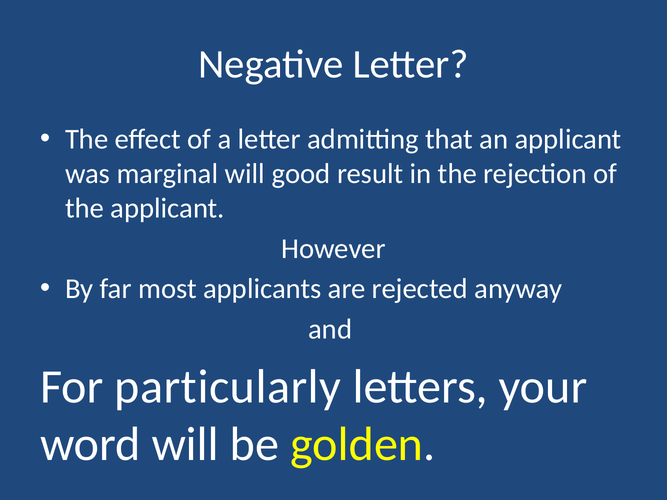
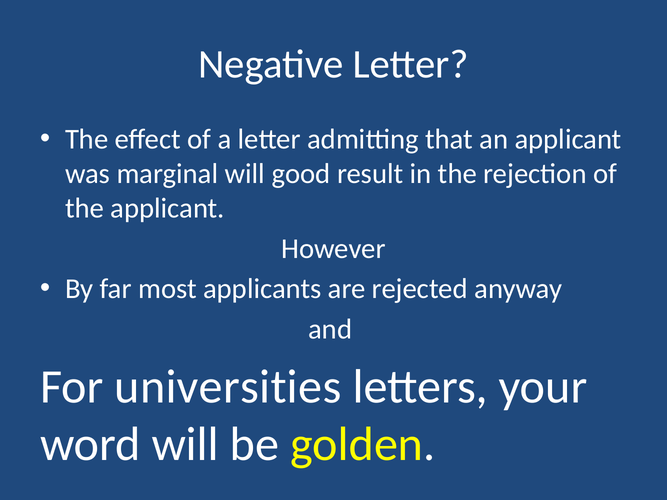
particularly: particularly -> universities (228, 387)
